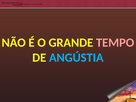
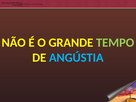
TEMPO colour: pink -> light green (115, 43)
